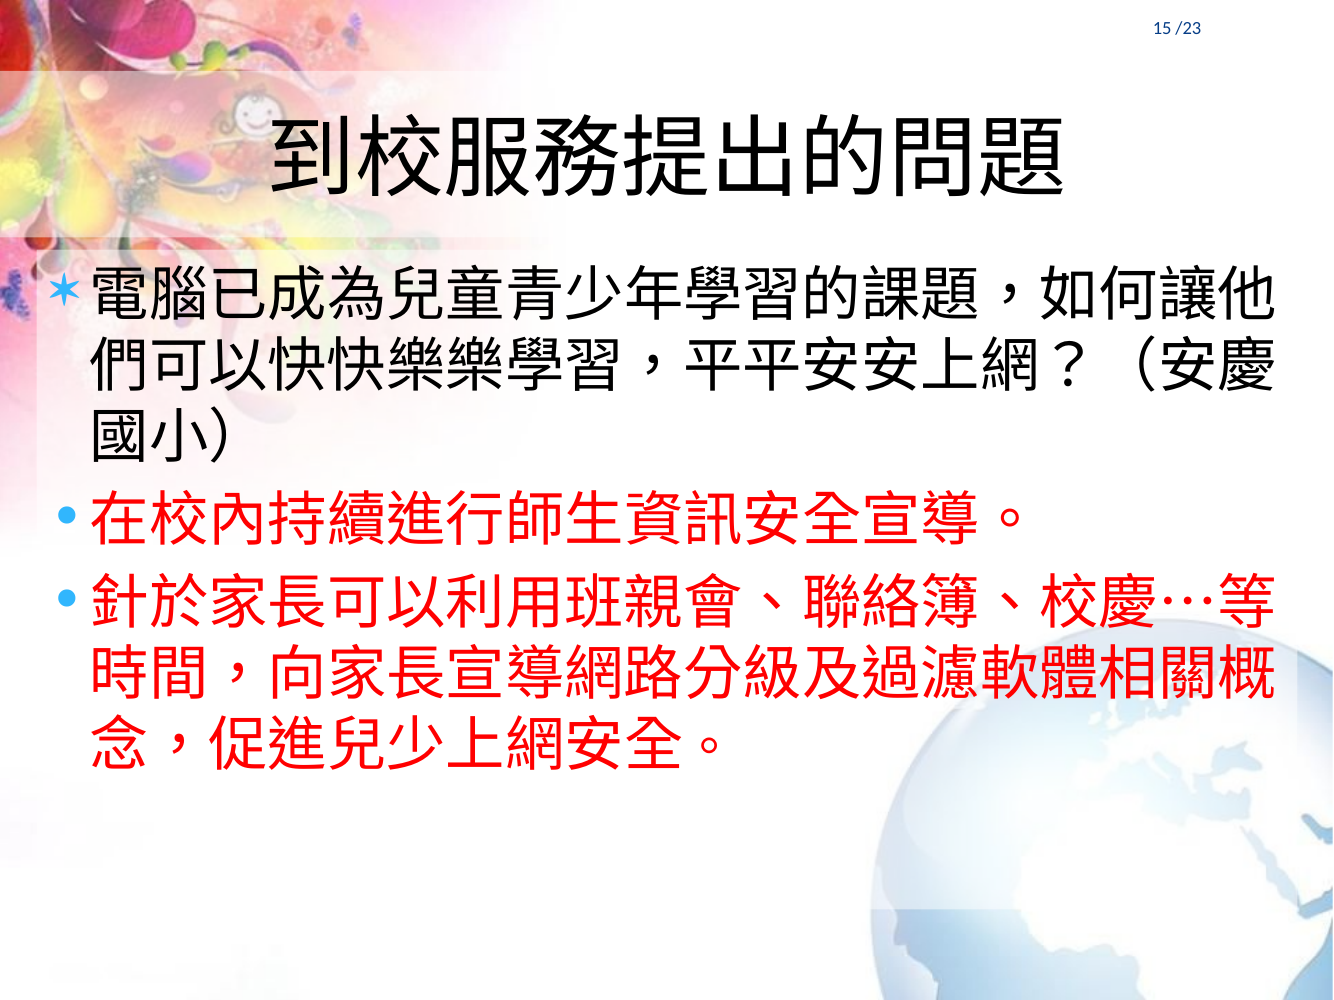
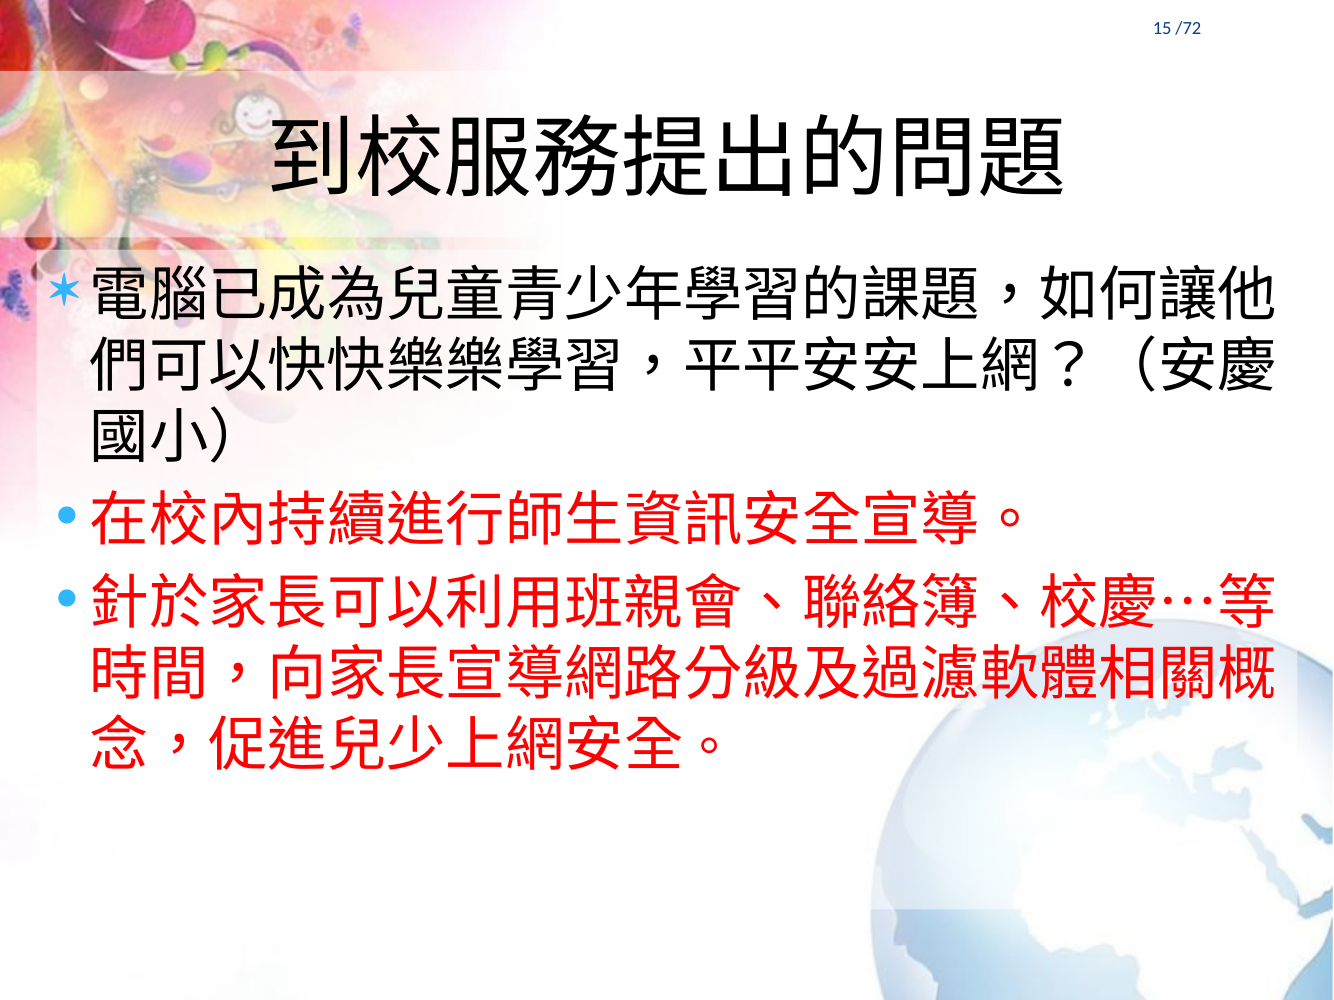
/23: /23 -> /72 (1188, 29)
